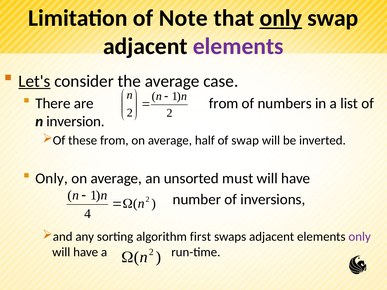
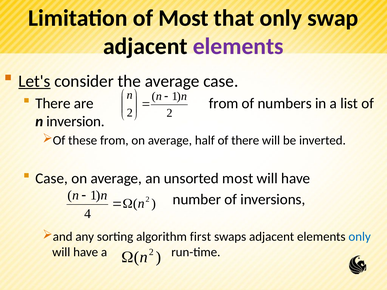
of Note: Note -> Most (184, 18)
only underline: present -> none (281, 18)
of swap: swap -> there (245, 141)
Only: Only -> Case (52, 179)
unsorted must: must -> most (238, 179)
only colour: purple -> blue (360, 237)
